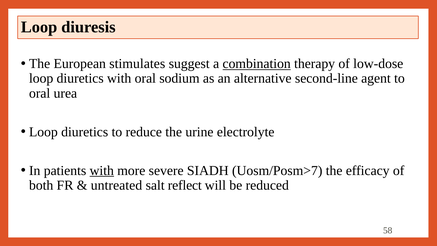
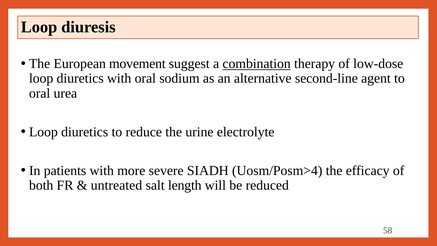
stimulates: stimulates -> movement (137, 64)
with underline: present -> none (102, 170)
Uosm/Posm>7: Uosm/Posm>7 -> Uosm/Posm>4 (277, 170)
reflect: reflect -> length (185, 185)
